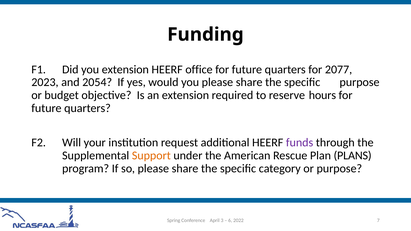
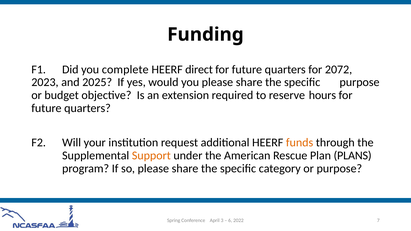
you extension: extension -> complete (125, 69)
office: office -> direct (199, 69)
2077: 2077 -> 2072 (339, 69)
2054: 2054 -> 2025 (97, 82)
funds colour: purple -> orange (300, 143)
